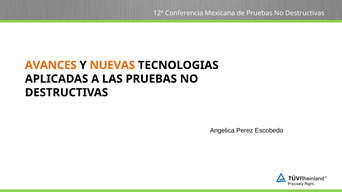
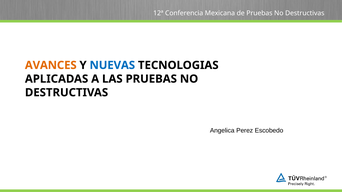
NUEVAS colour: orange -> blue (112, 65)
